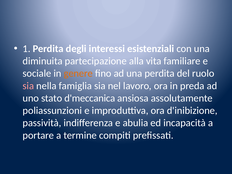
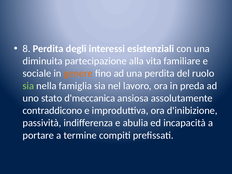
1: 1 -> 8 (27, 49)
sia colour: pink -> light green (28, 86)
poliassunzioni: poliassunzioni -> contraddicono (52, 111)
